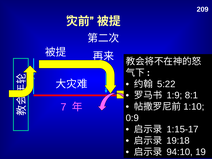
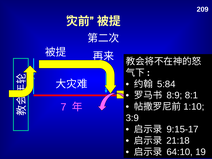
5:22: 5:22 -> 5:84 (166, 84)
1:9: 1:9 -> 8:9 (174, 95)
0:9: 0:9 -> 3:9 (132, 118)
1:15-17: 1:15-17 -> 9:15-17 (183, 129)
19:18: 19:18 -> 21:18 (178, 141)
94:10: 94:10 -> 64:10 (180, 152)
